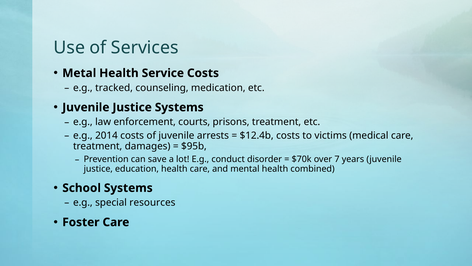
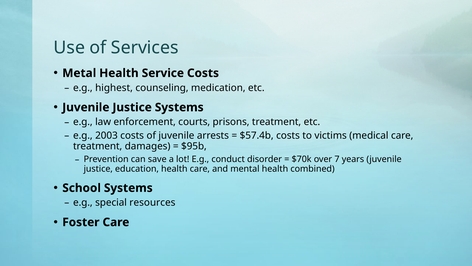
tracked: tracked -> highest (114, 88)
2014: 2014 -> 2003 (106, 135)
$12.4b: $12.4b -> $57.4b (257, 135)
